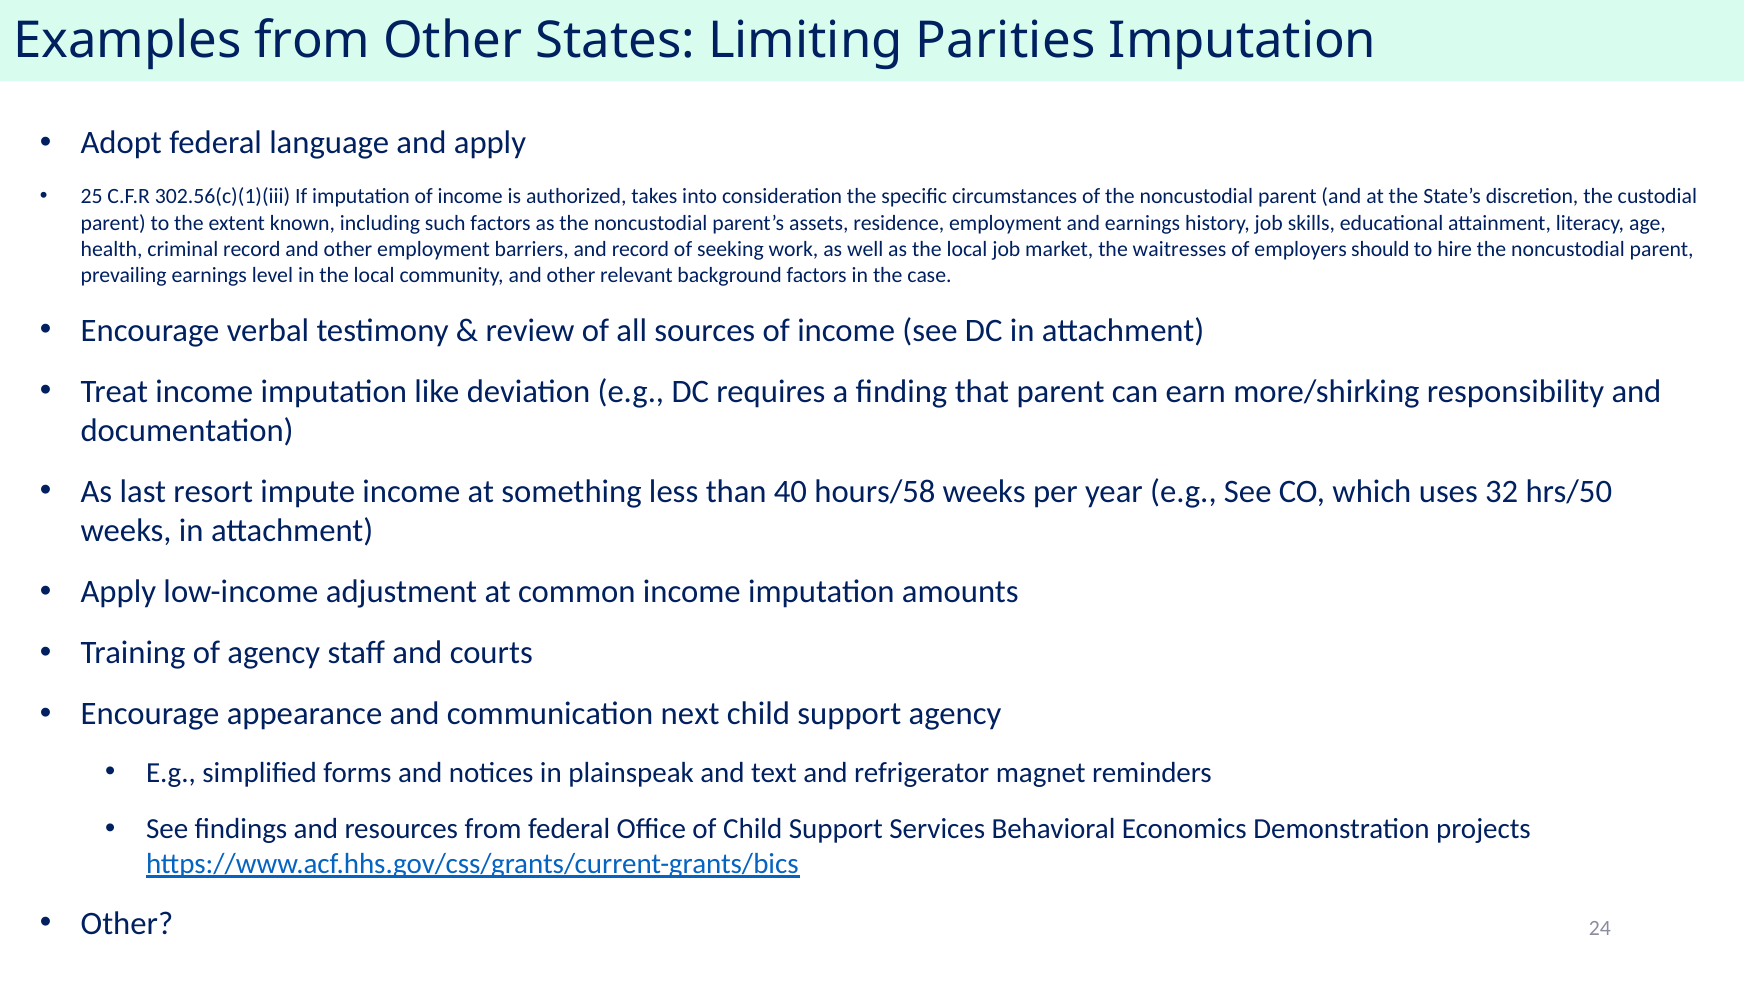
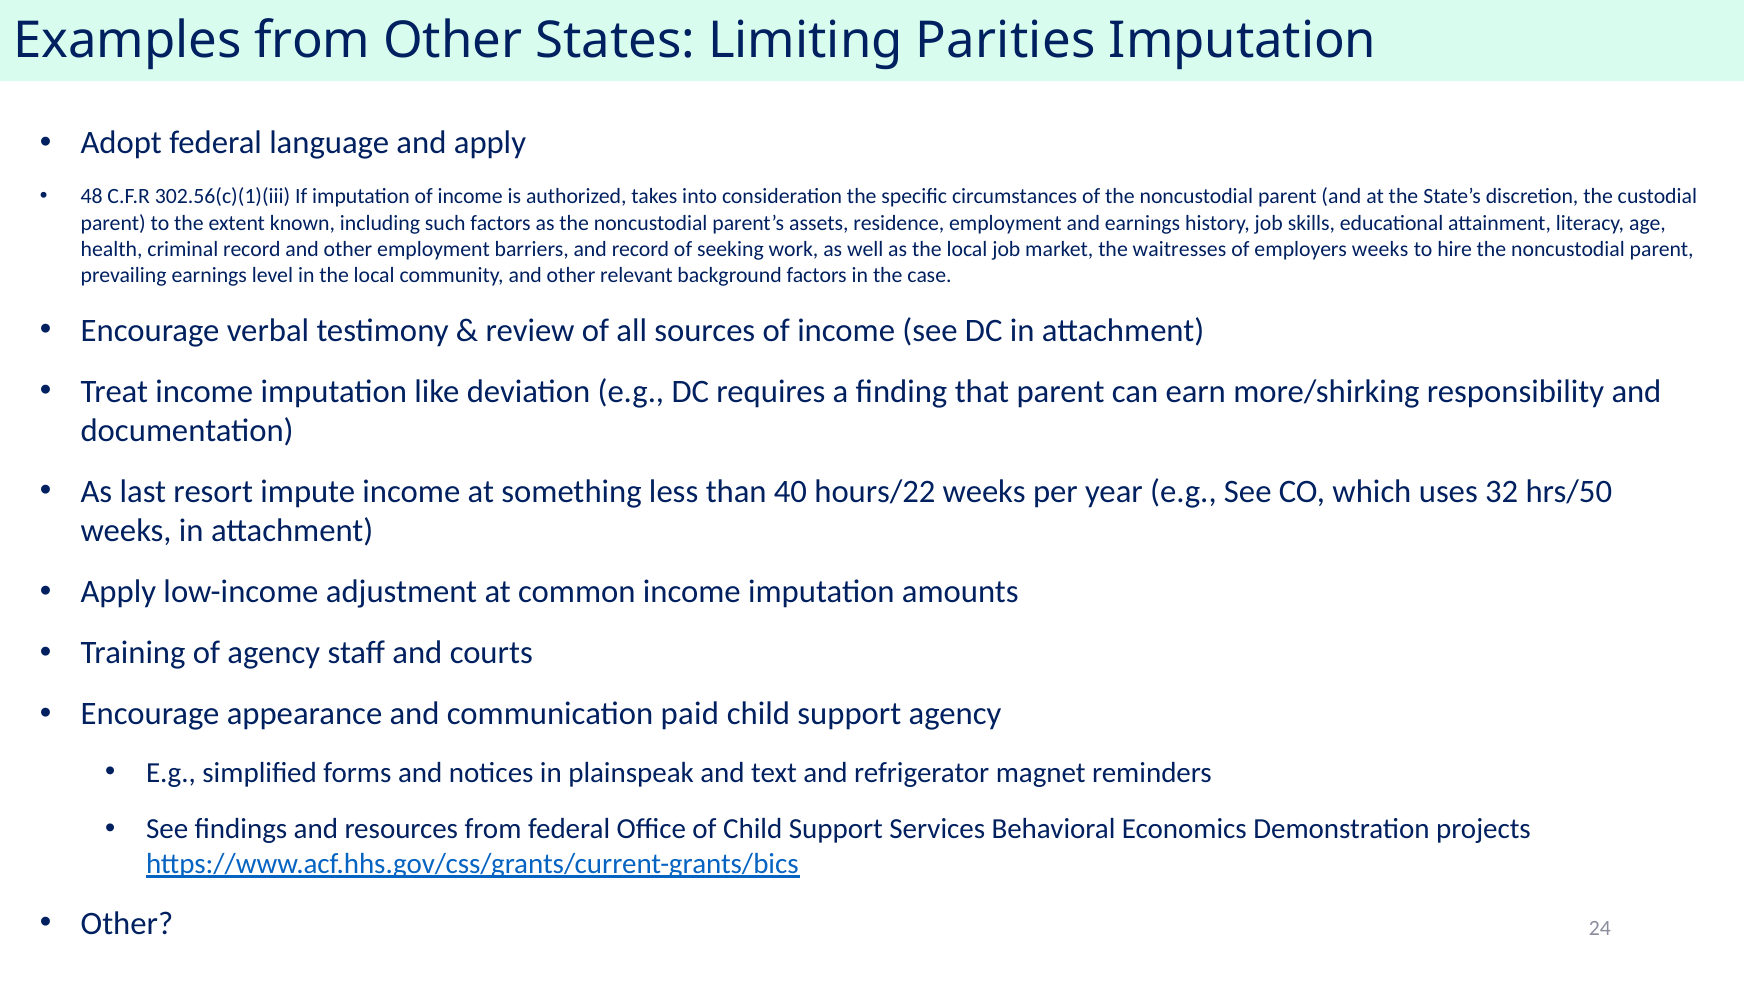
25: 25 -> 48 (92, 197)
employers should: should -> weeks (1380, 249)
hours/58: hours/58 -> hours/22 (875, 492)
next: next -> paid (690, 714)
